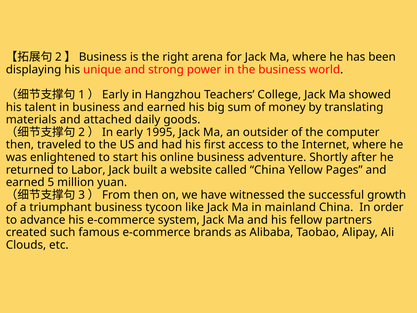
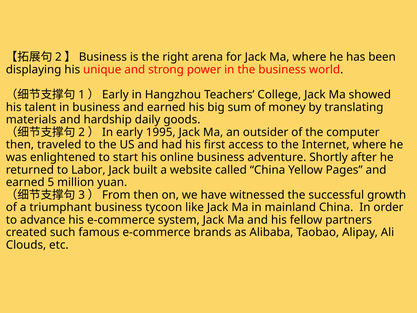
attached: attached -> hardship (108, 120)
